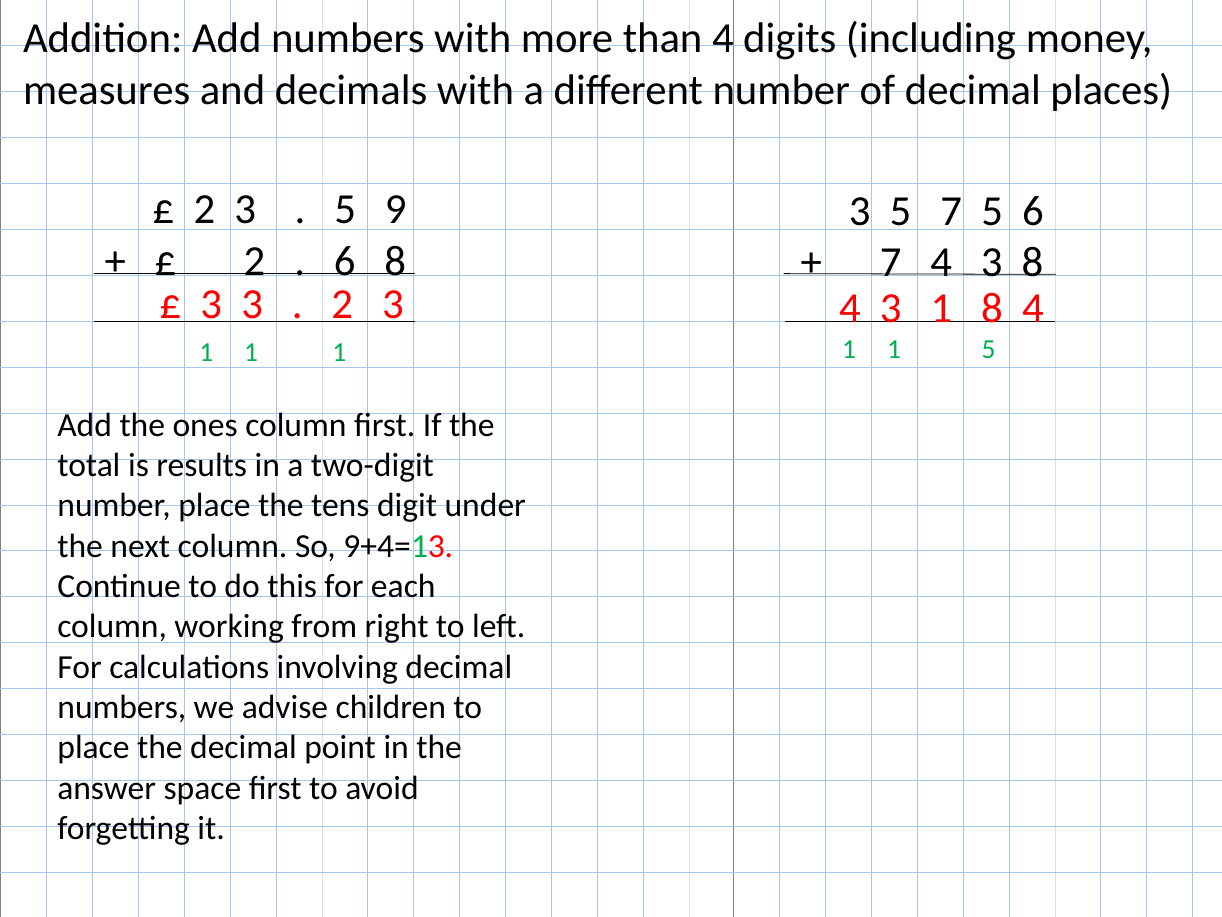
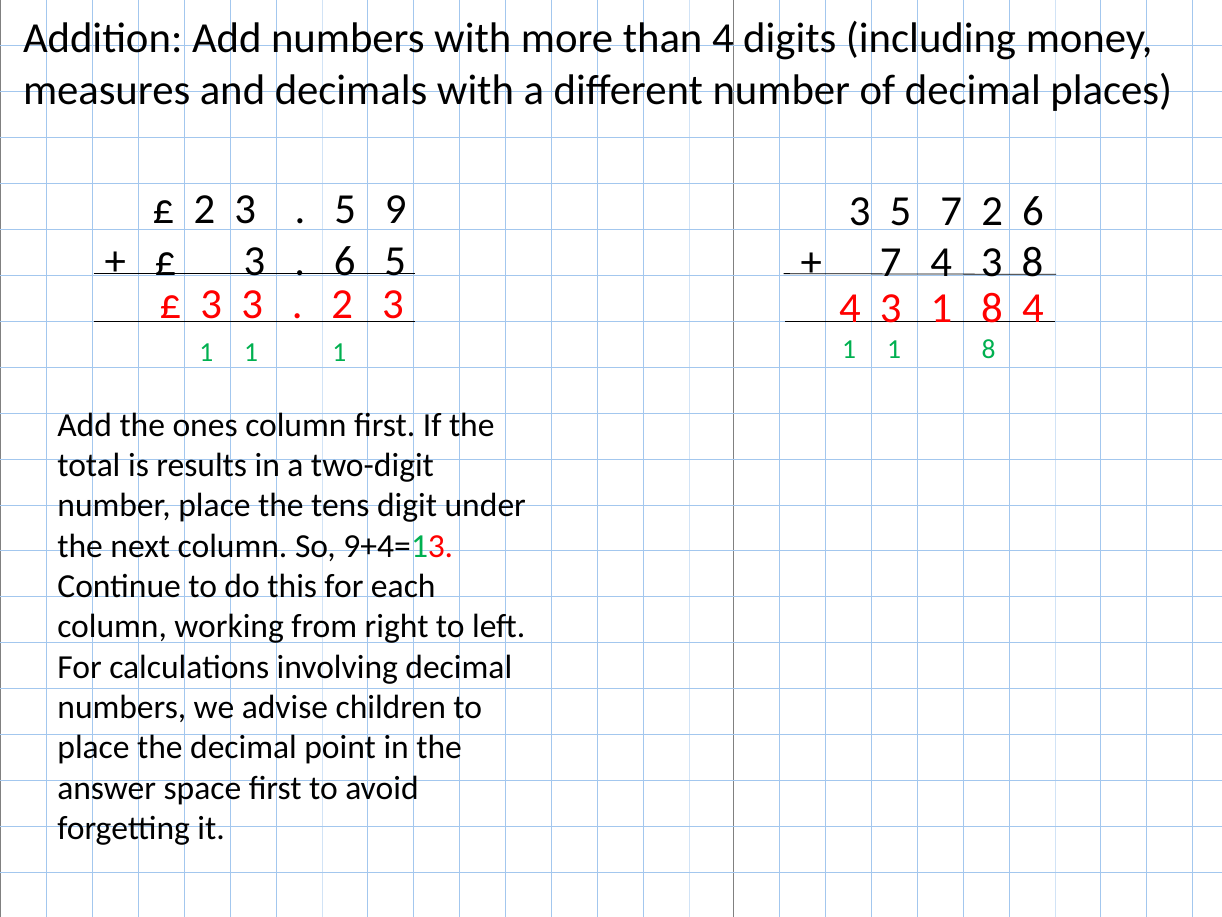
7 5: 5 -> 2 (992, 211)
2: 2 -> 3 (255, 261)
6 8: 8 -> 5 (395, 261)
1 1 5: 5 -> 8 (988, 349)
